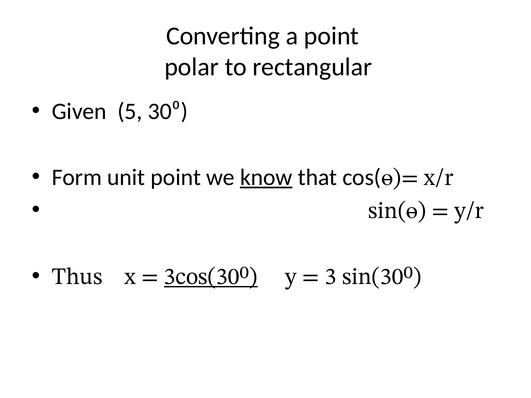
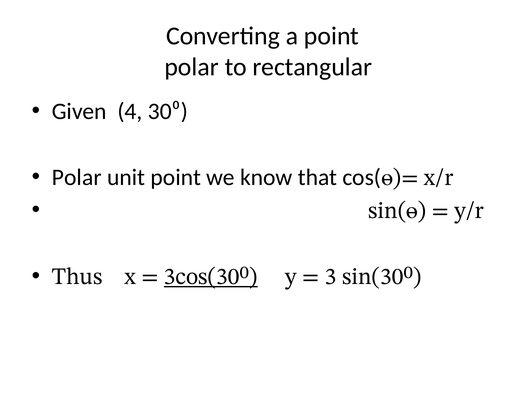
5: 5 -> 4 (130, 111)
Form: Form -> Polar (77, 177)
know underline: present -> none (266, 177)
